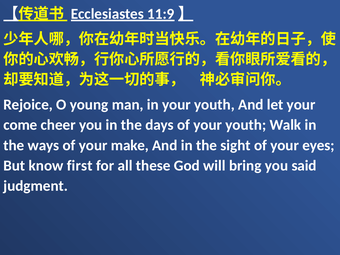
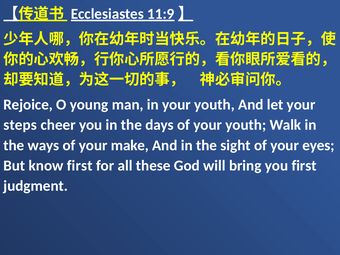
come: come -> steps (20, 125)
you said: said -> first (304, 166)
